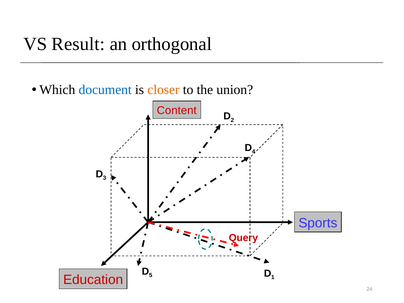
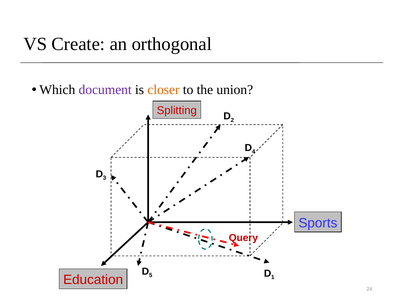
Result: Result -> Create (78, 44)
document colour: blue -> purple (105, 90)
Content: Content -> Splitting (177, 111)
